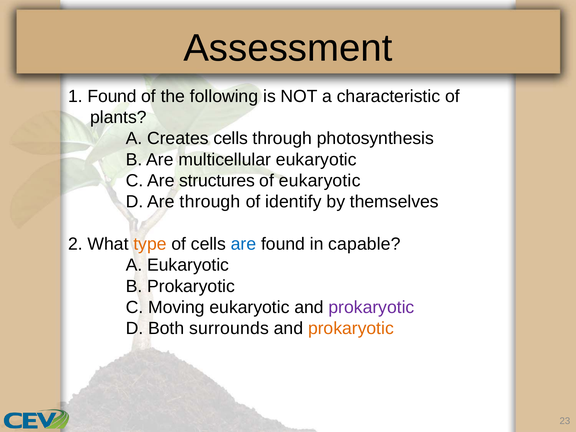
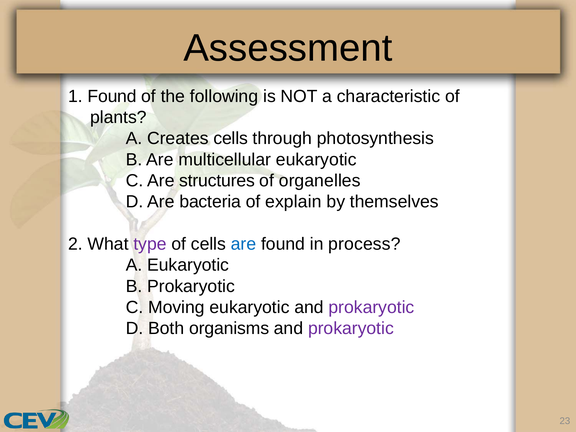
of eukaryotic: eukaryotic -> organelles (320, 181)
Are through: through -> bacteria (210, 202)
identify: identify -> explain (293, 202)
type colour: orange -> purple (150, 244)
capable: capable -> process (364, 244)
surrounds: surrounds -> organisms (229, 328)
prokaryotic colour: orange -> purple (351, 328)
